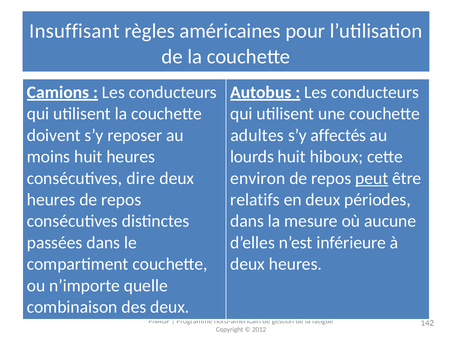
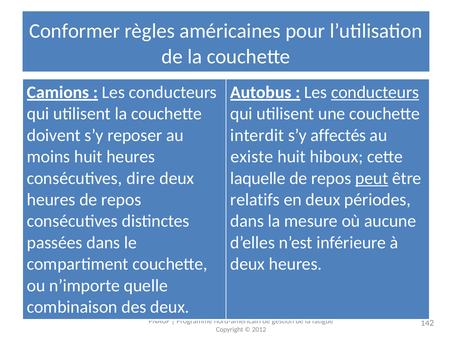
Insuffisant: Insuffisant -> Conformer (75, 31)
conducteurs underline: none -> present (375, 92)
adultes: adultes -> interdit (257, 135)
lourds: lourds -> existe (252, 157)
environ: environ -> laquelle (258, 178)
